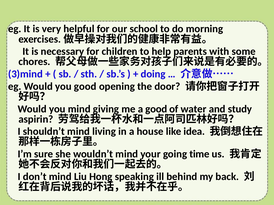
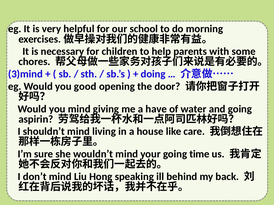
a good: good -> have (156, 109)
and study: study -> going (240, 109)
idea: idea -> care (194, 132)
